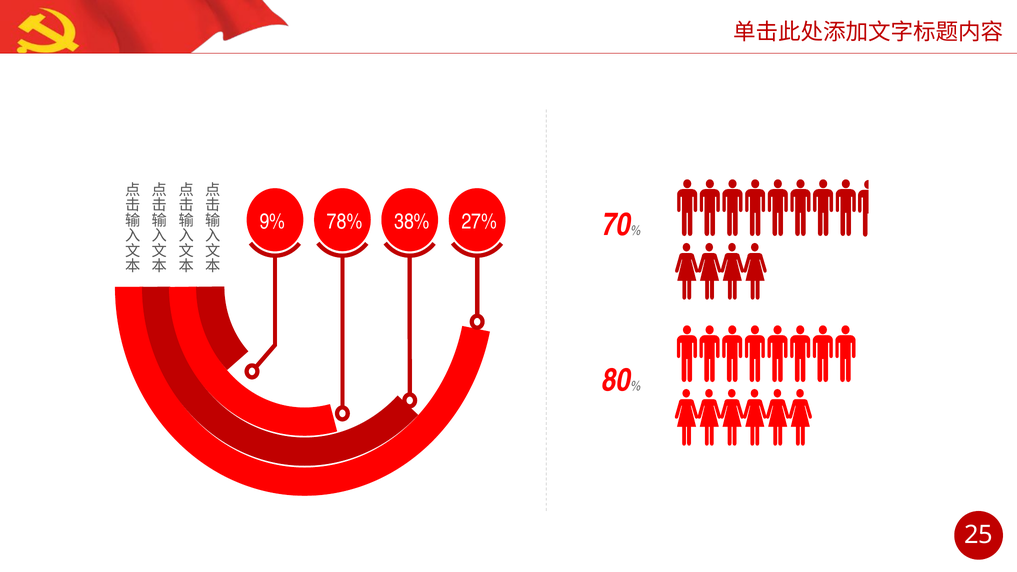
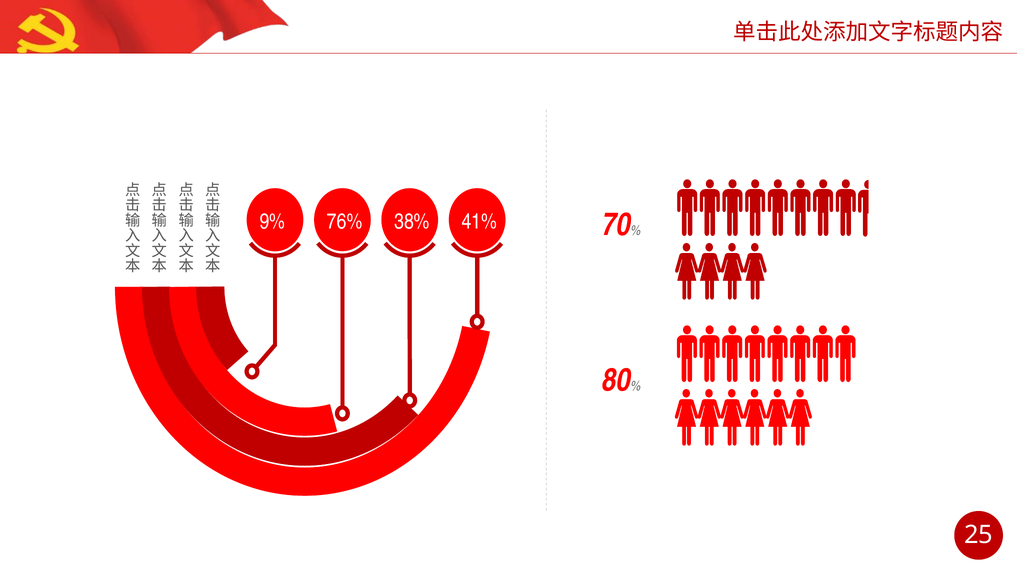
78%: 78% -> 76% (345, 221)
27%: 27% -> 41% (479, 221)
